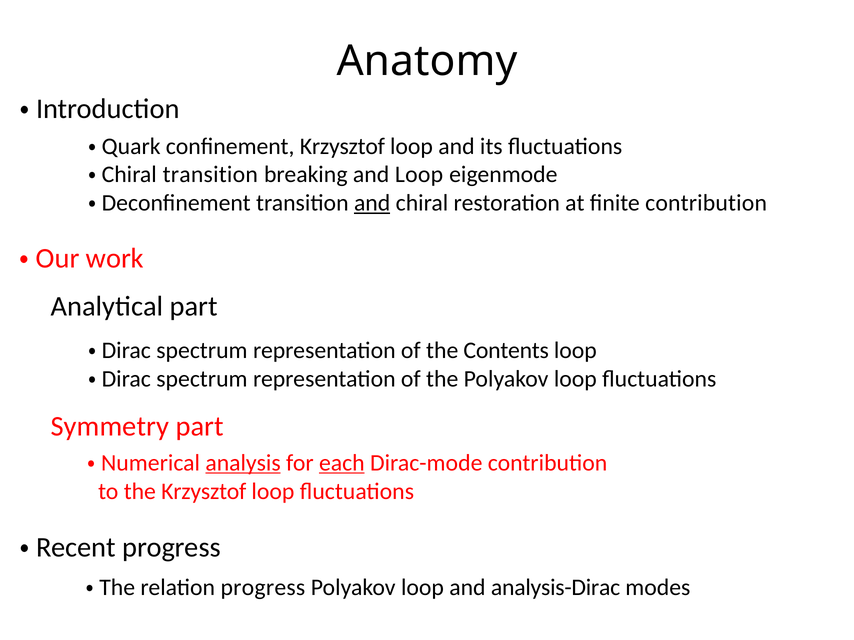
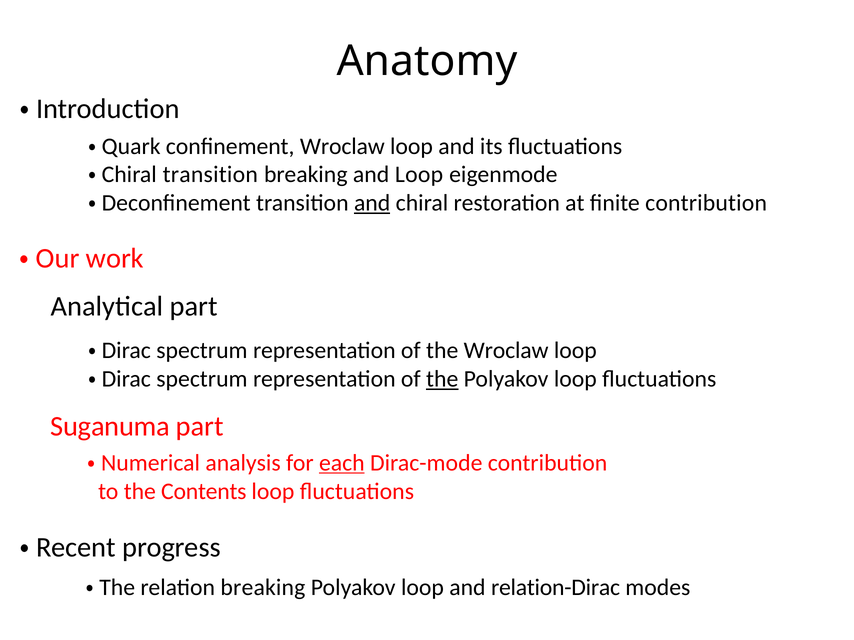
confinement Krzysztof: Krzysztof -> Wroclaw (342, 146)
the Contents: Contents -> Wroclaw (506, 351)
the underline: none -> present (442, 379)
Symmetry: Symmetry -> Suganuma (110, 427)
analysis underline: present -> none (243, 463)
the Krzysztof: Krzysztof -> Contents (204, 492)
relation progress: progress -> breaking (263, 588)
analysis-Dirac: analysis-Dirac -> relation-Dirac (556, 588)
